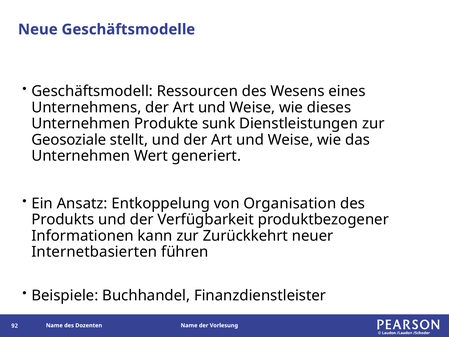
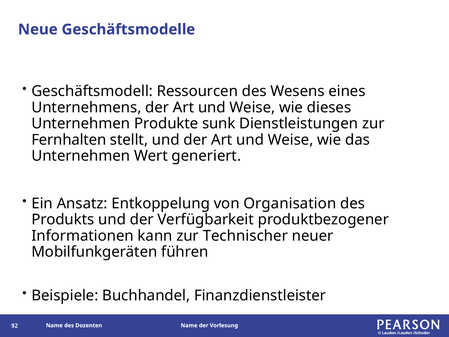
Geosoziale: Geosoziale -> Fernhalten (69, 140)
Zurückkehrt: Zurückkehrt -> Technischer (245, 236)
Internetbasierten: Internetbasierten -> Mobilfunkgeräten (94, 252)
